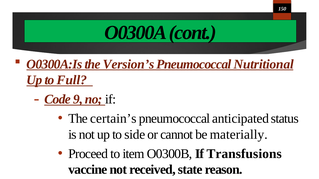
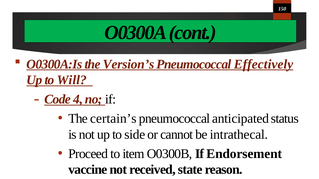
Nutritional: Nutritional -> Effectively (264, 64)
Full: Full -> Will (72, 80)
9: 9 -> 4 (78, 100)
materially: materially -> intrathecal (239, 135)
Transfusions: Transfusions -> Endorsement (244, 154)
